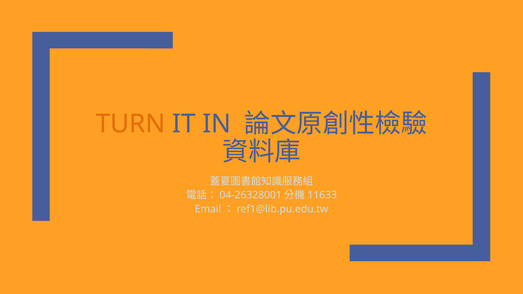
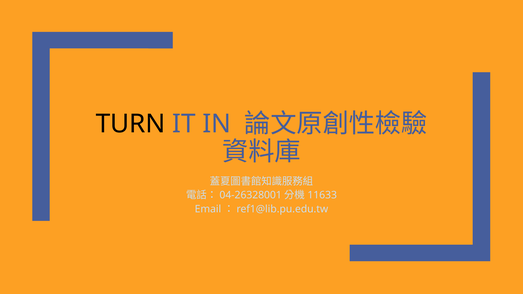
TURN colour: orange -> black (131, 124)
